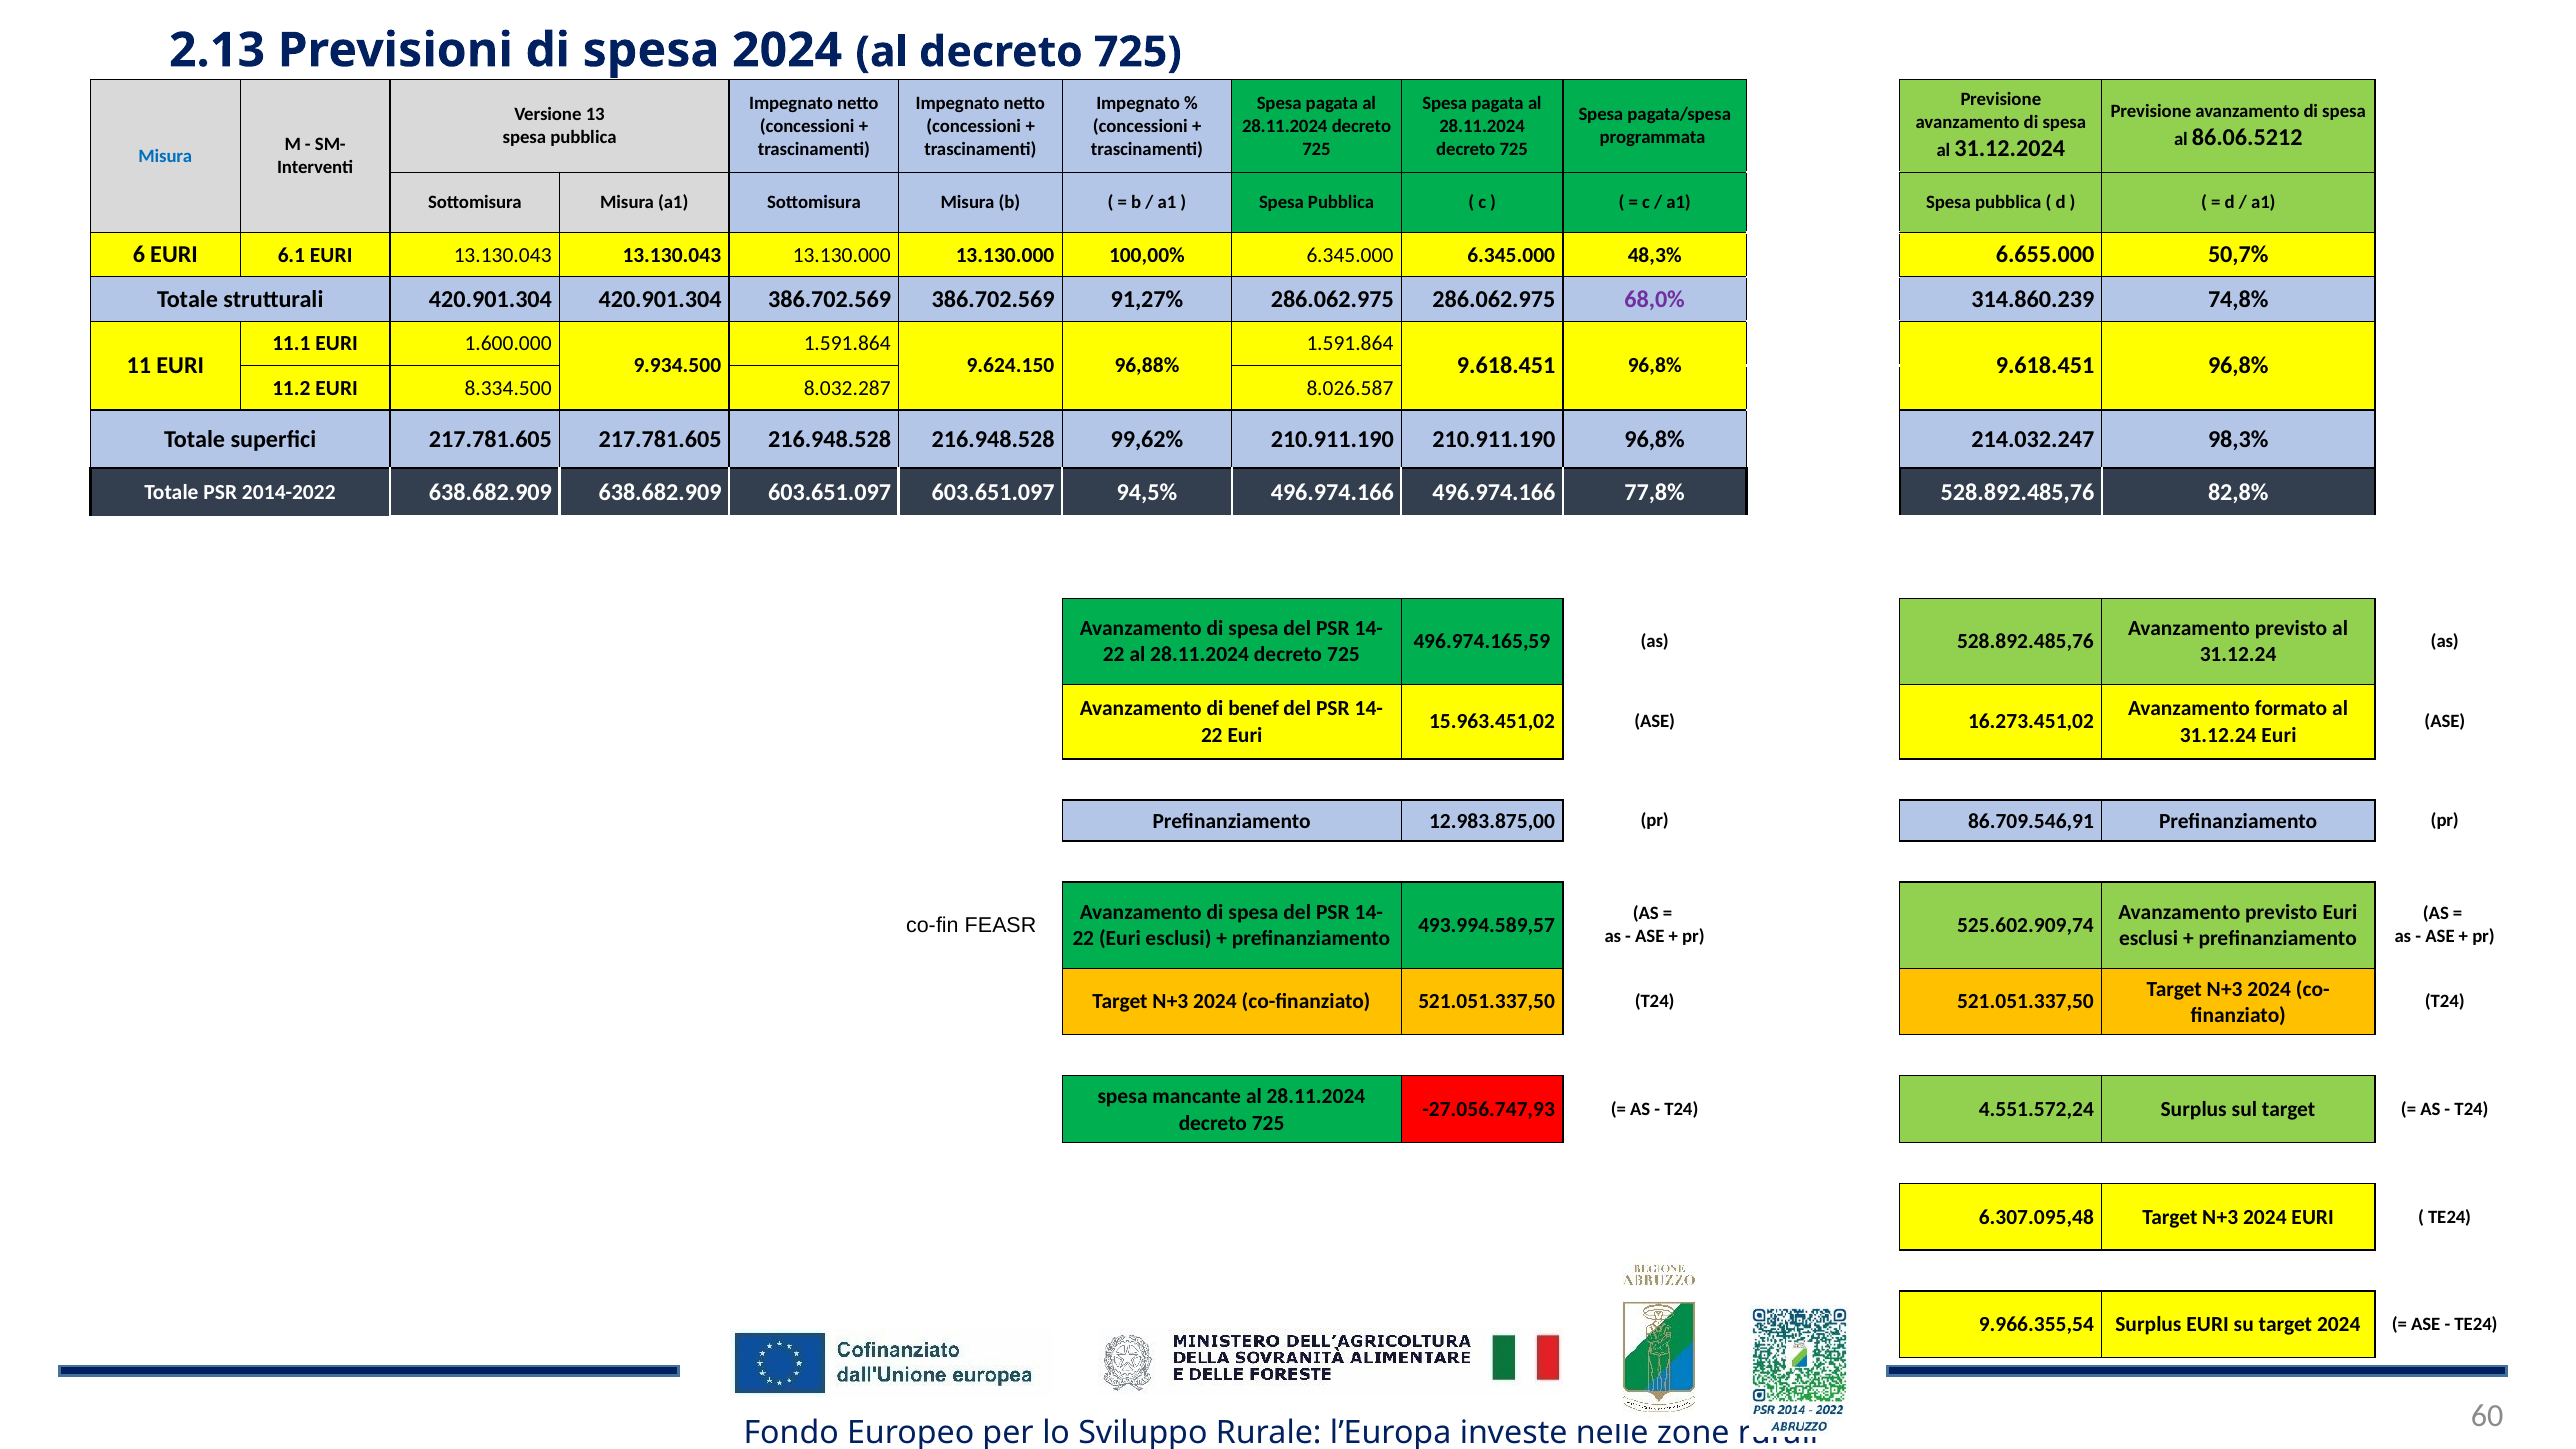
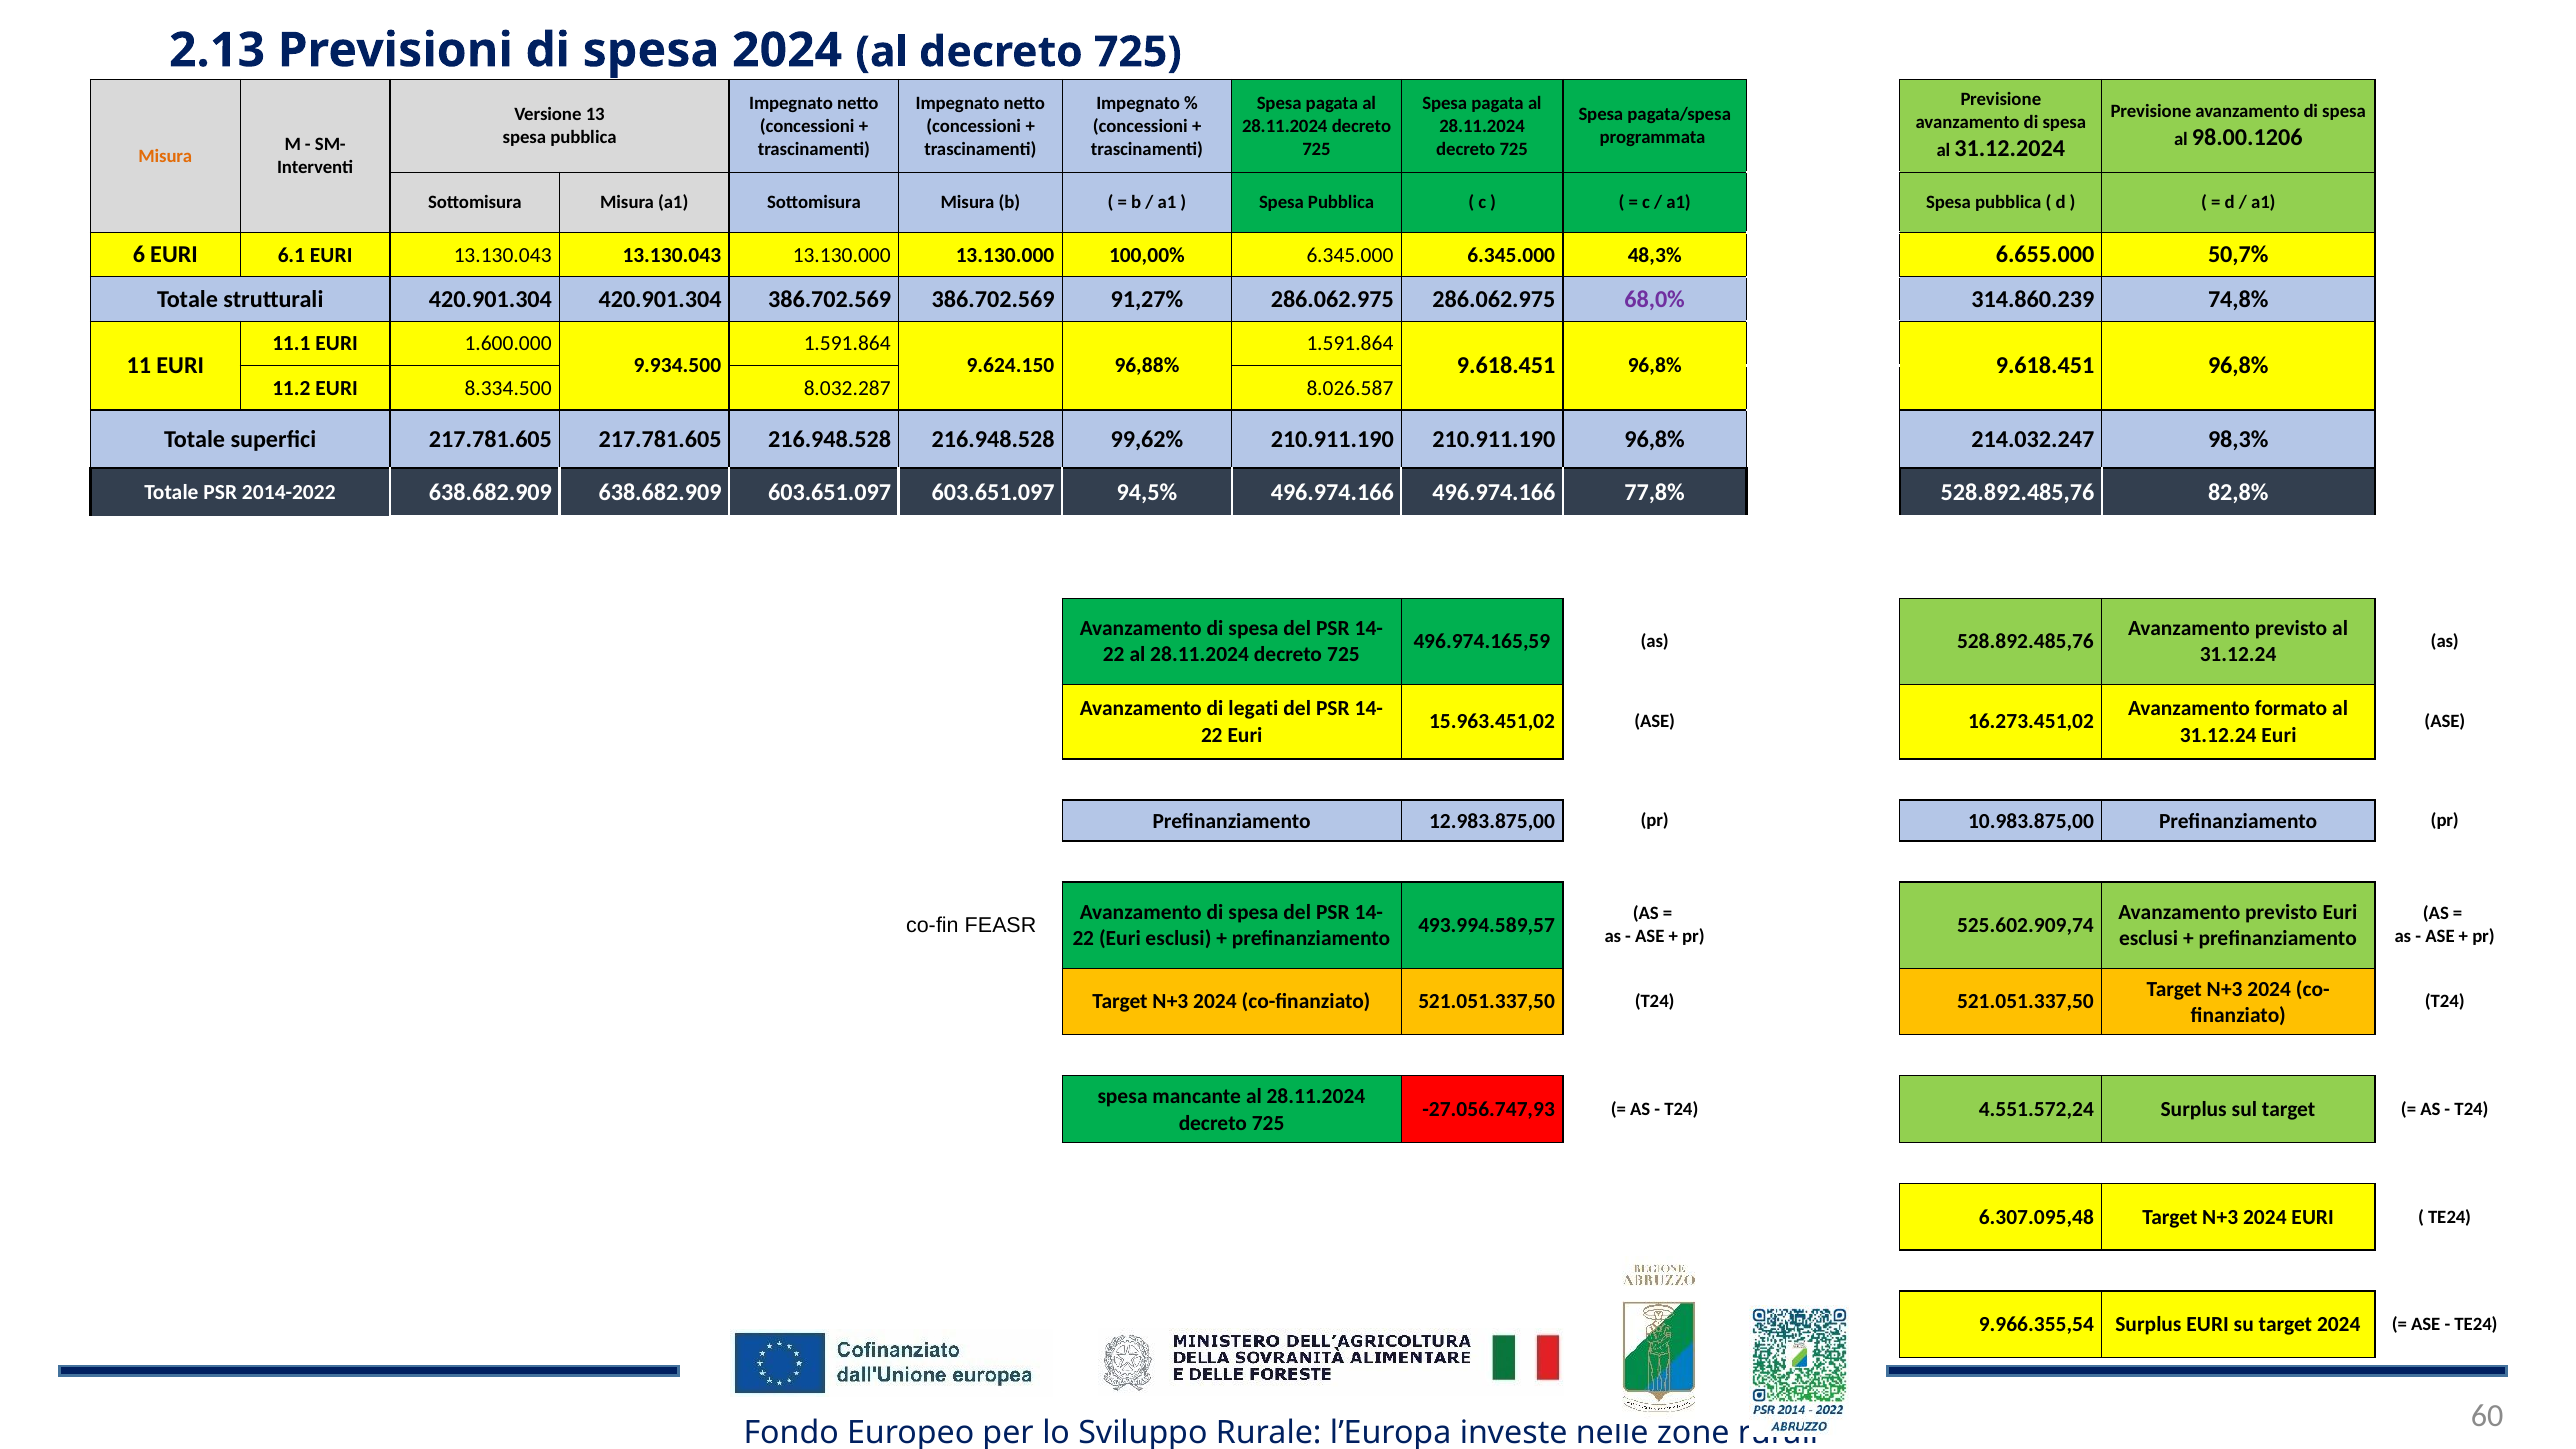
86.06.5212: 86.06.5212 -> 98.00.1206 (2247, 138)
Misura colour: blue -> orange (165, 156)
benef: benef -> legati (1253, 709)
86.709.546,91: 86.709.546,91 -> 10.983.875,00 (2031, 821)
